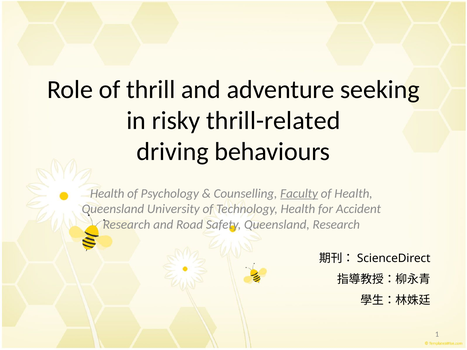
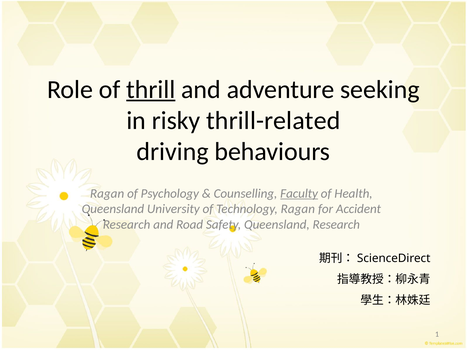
thrill underline: none -> present (151, 90)
Health: Health -> Ragan (107, 194)
Technology Health: Health -> Ragan (298, 209)
